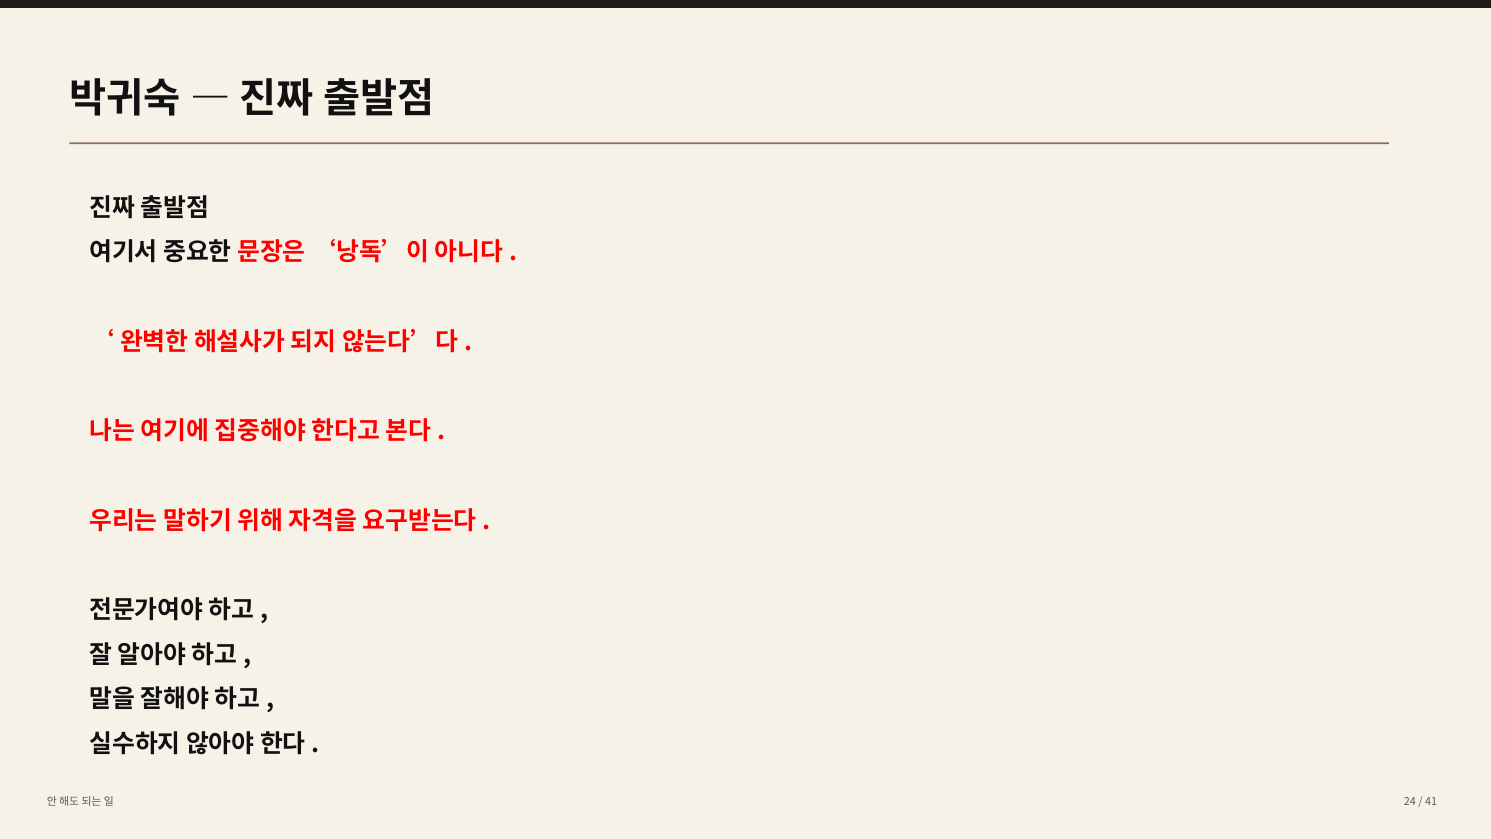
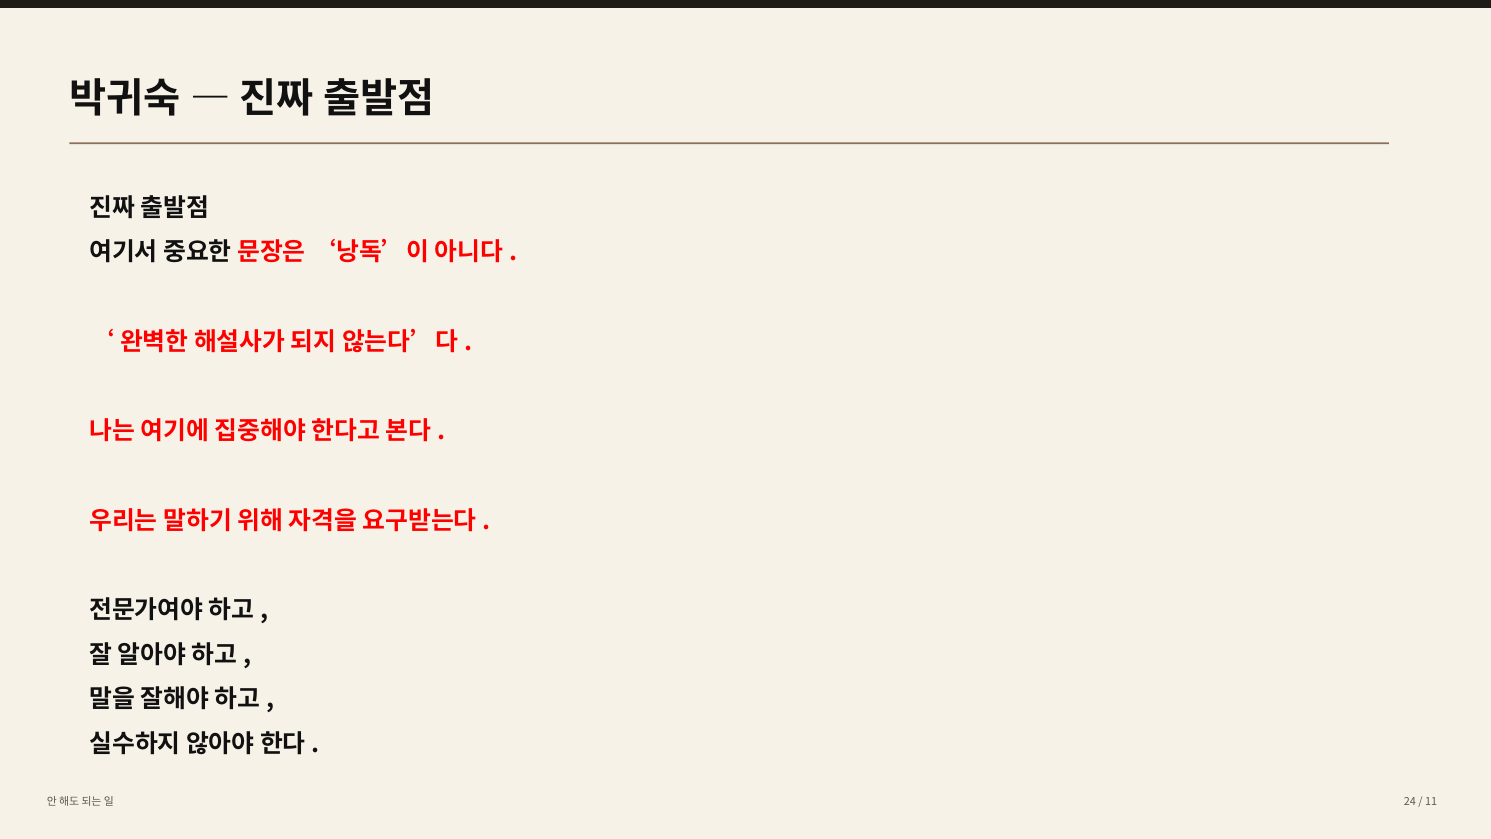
41: 41 -> 11 (1431, 801)
